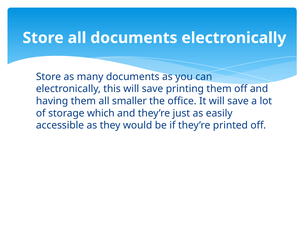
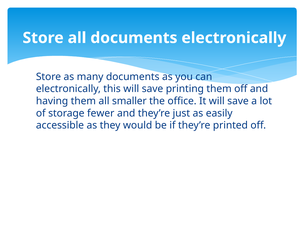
which: which -> fewer (101, 113)
